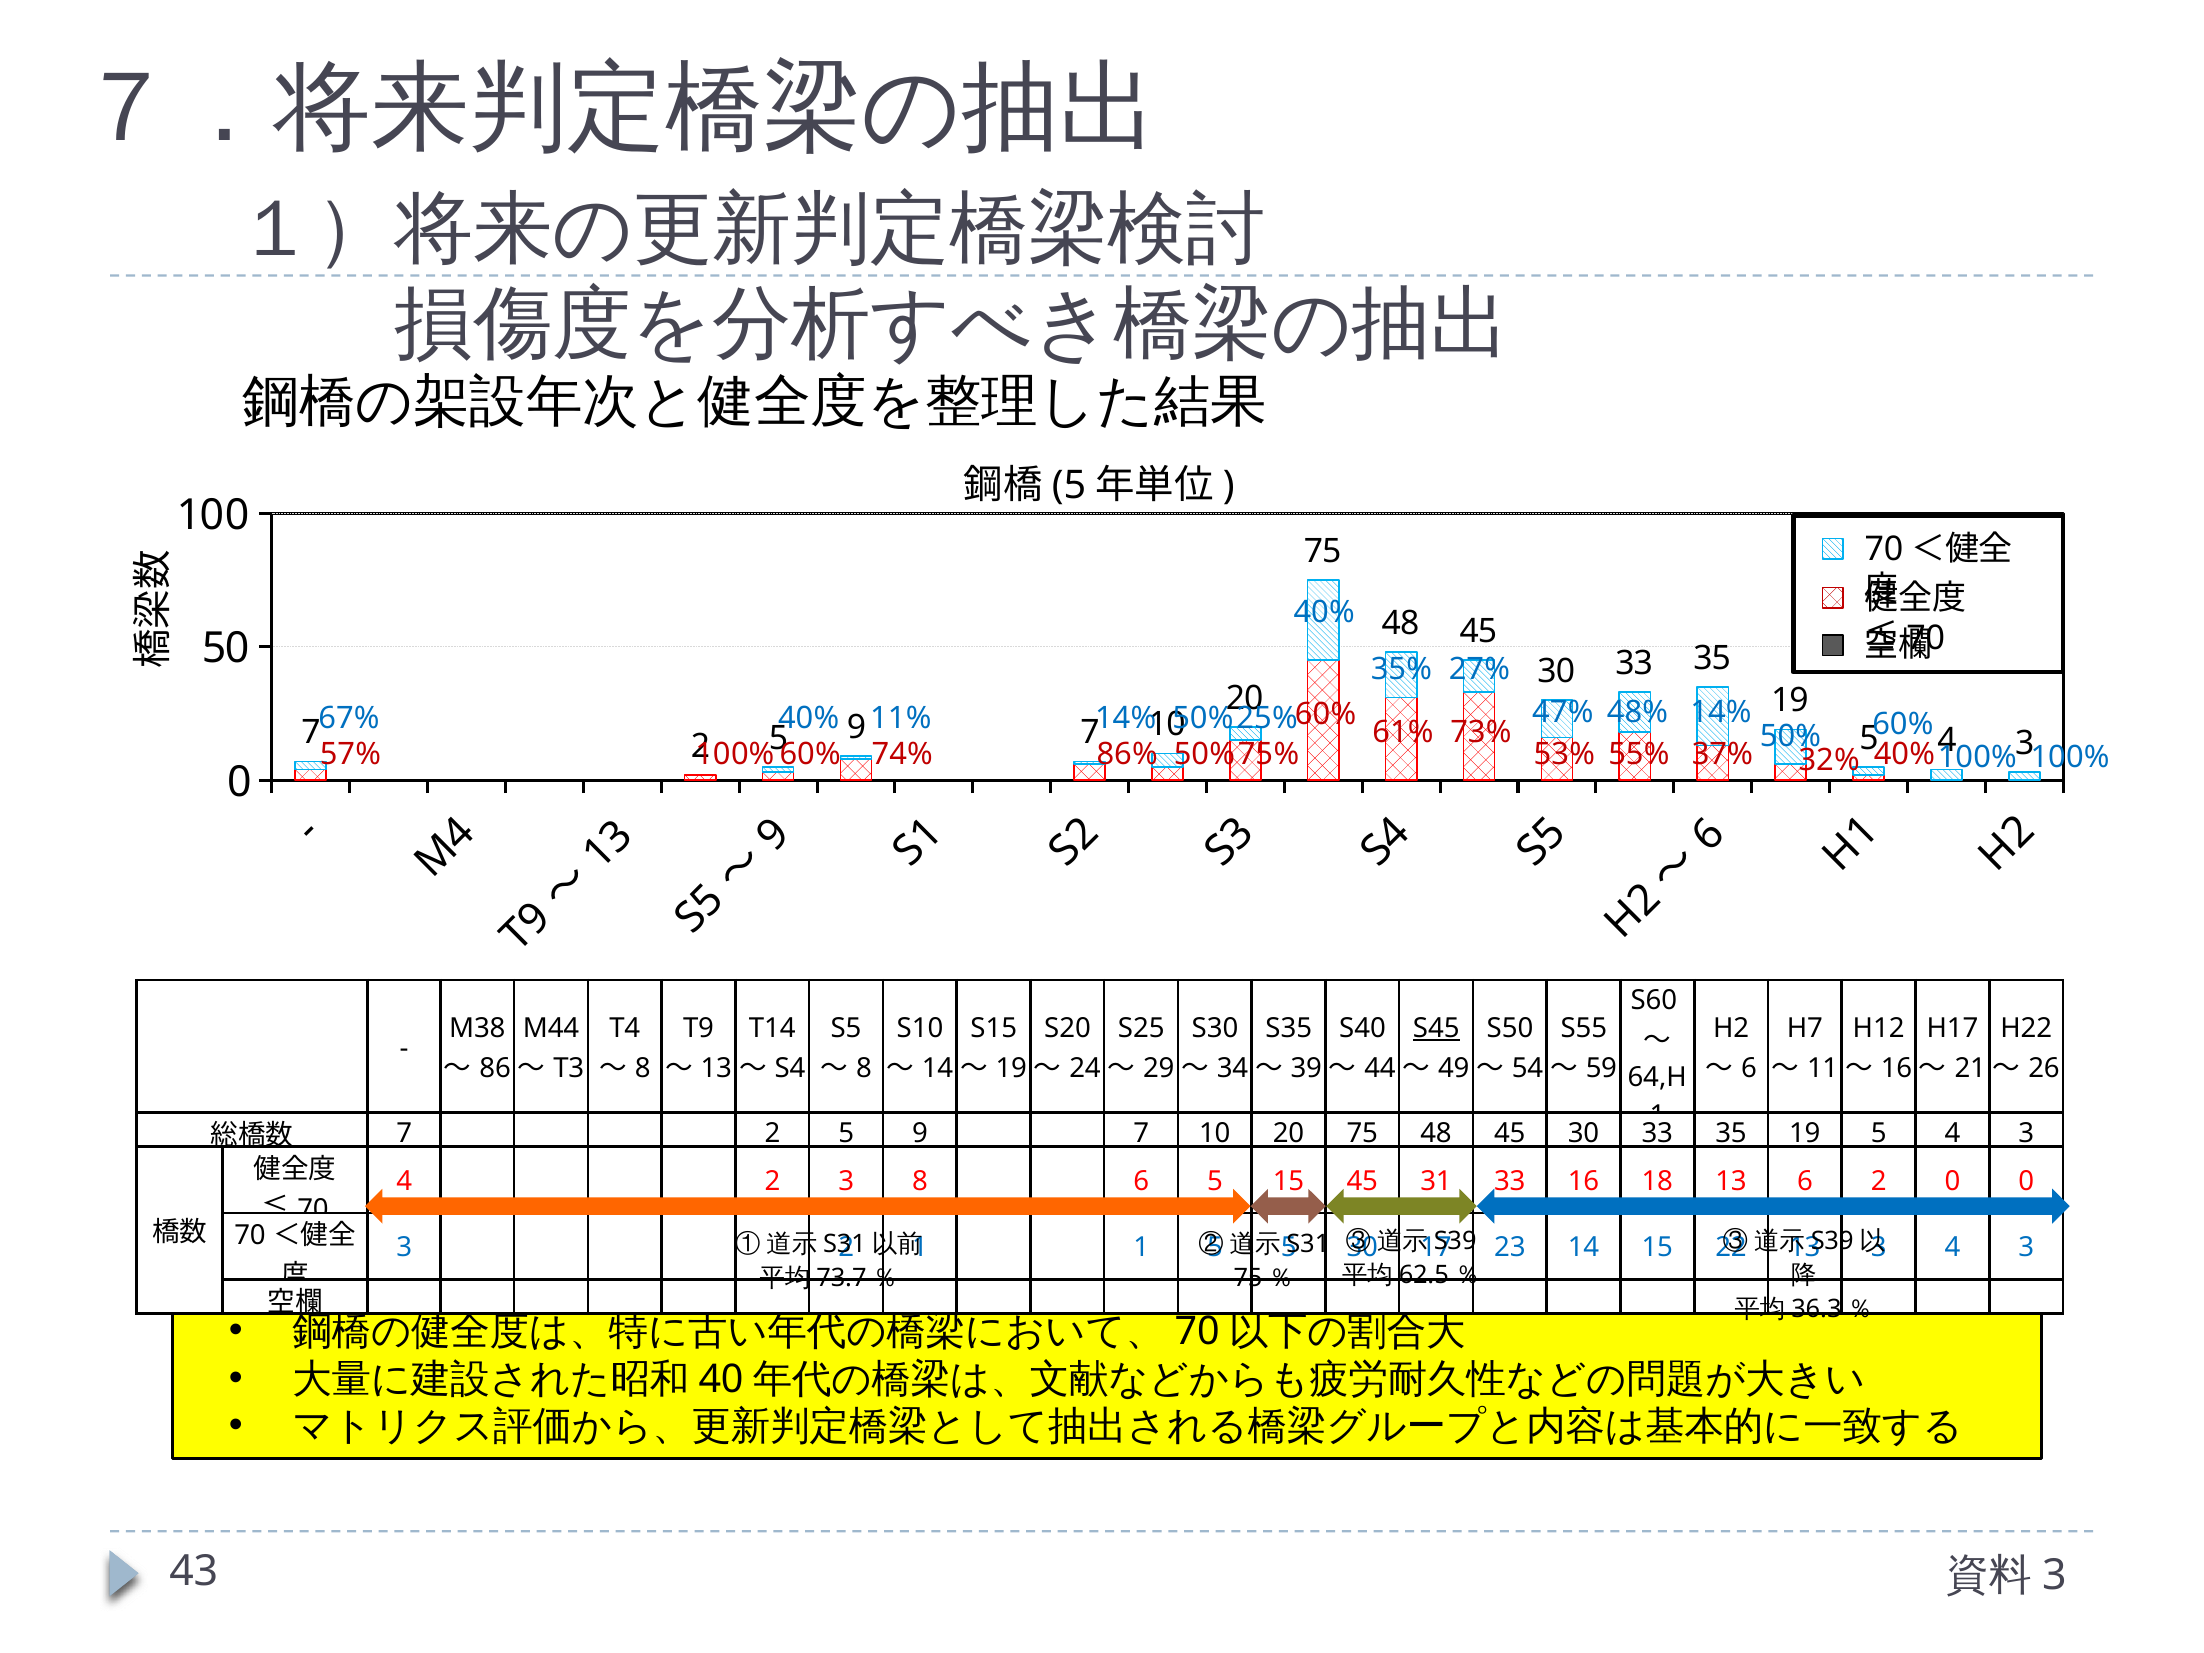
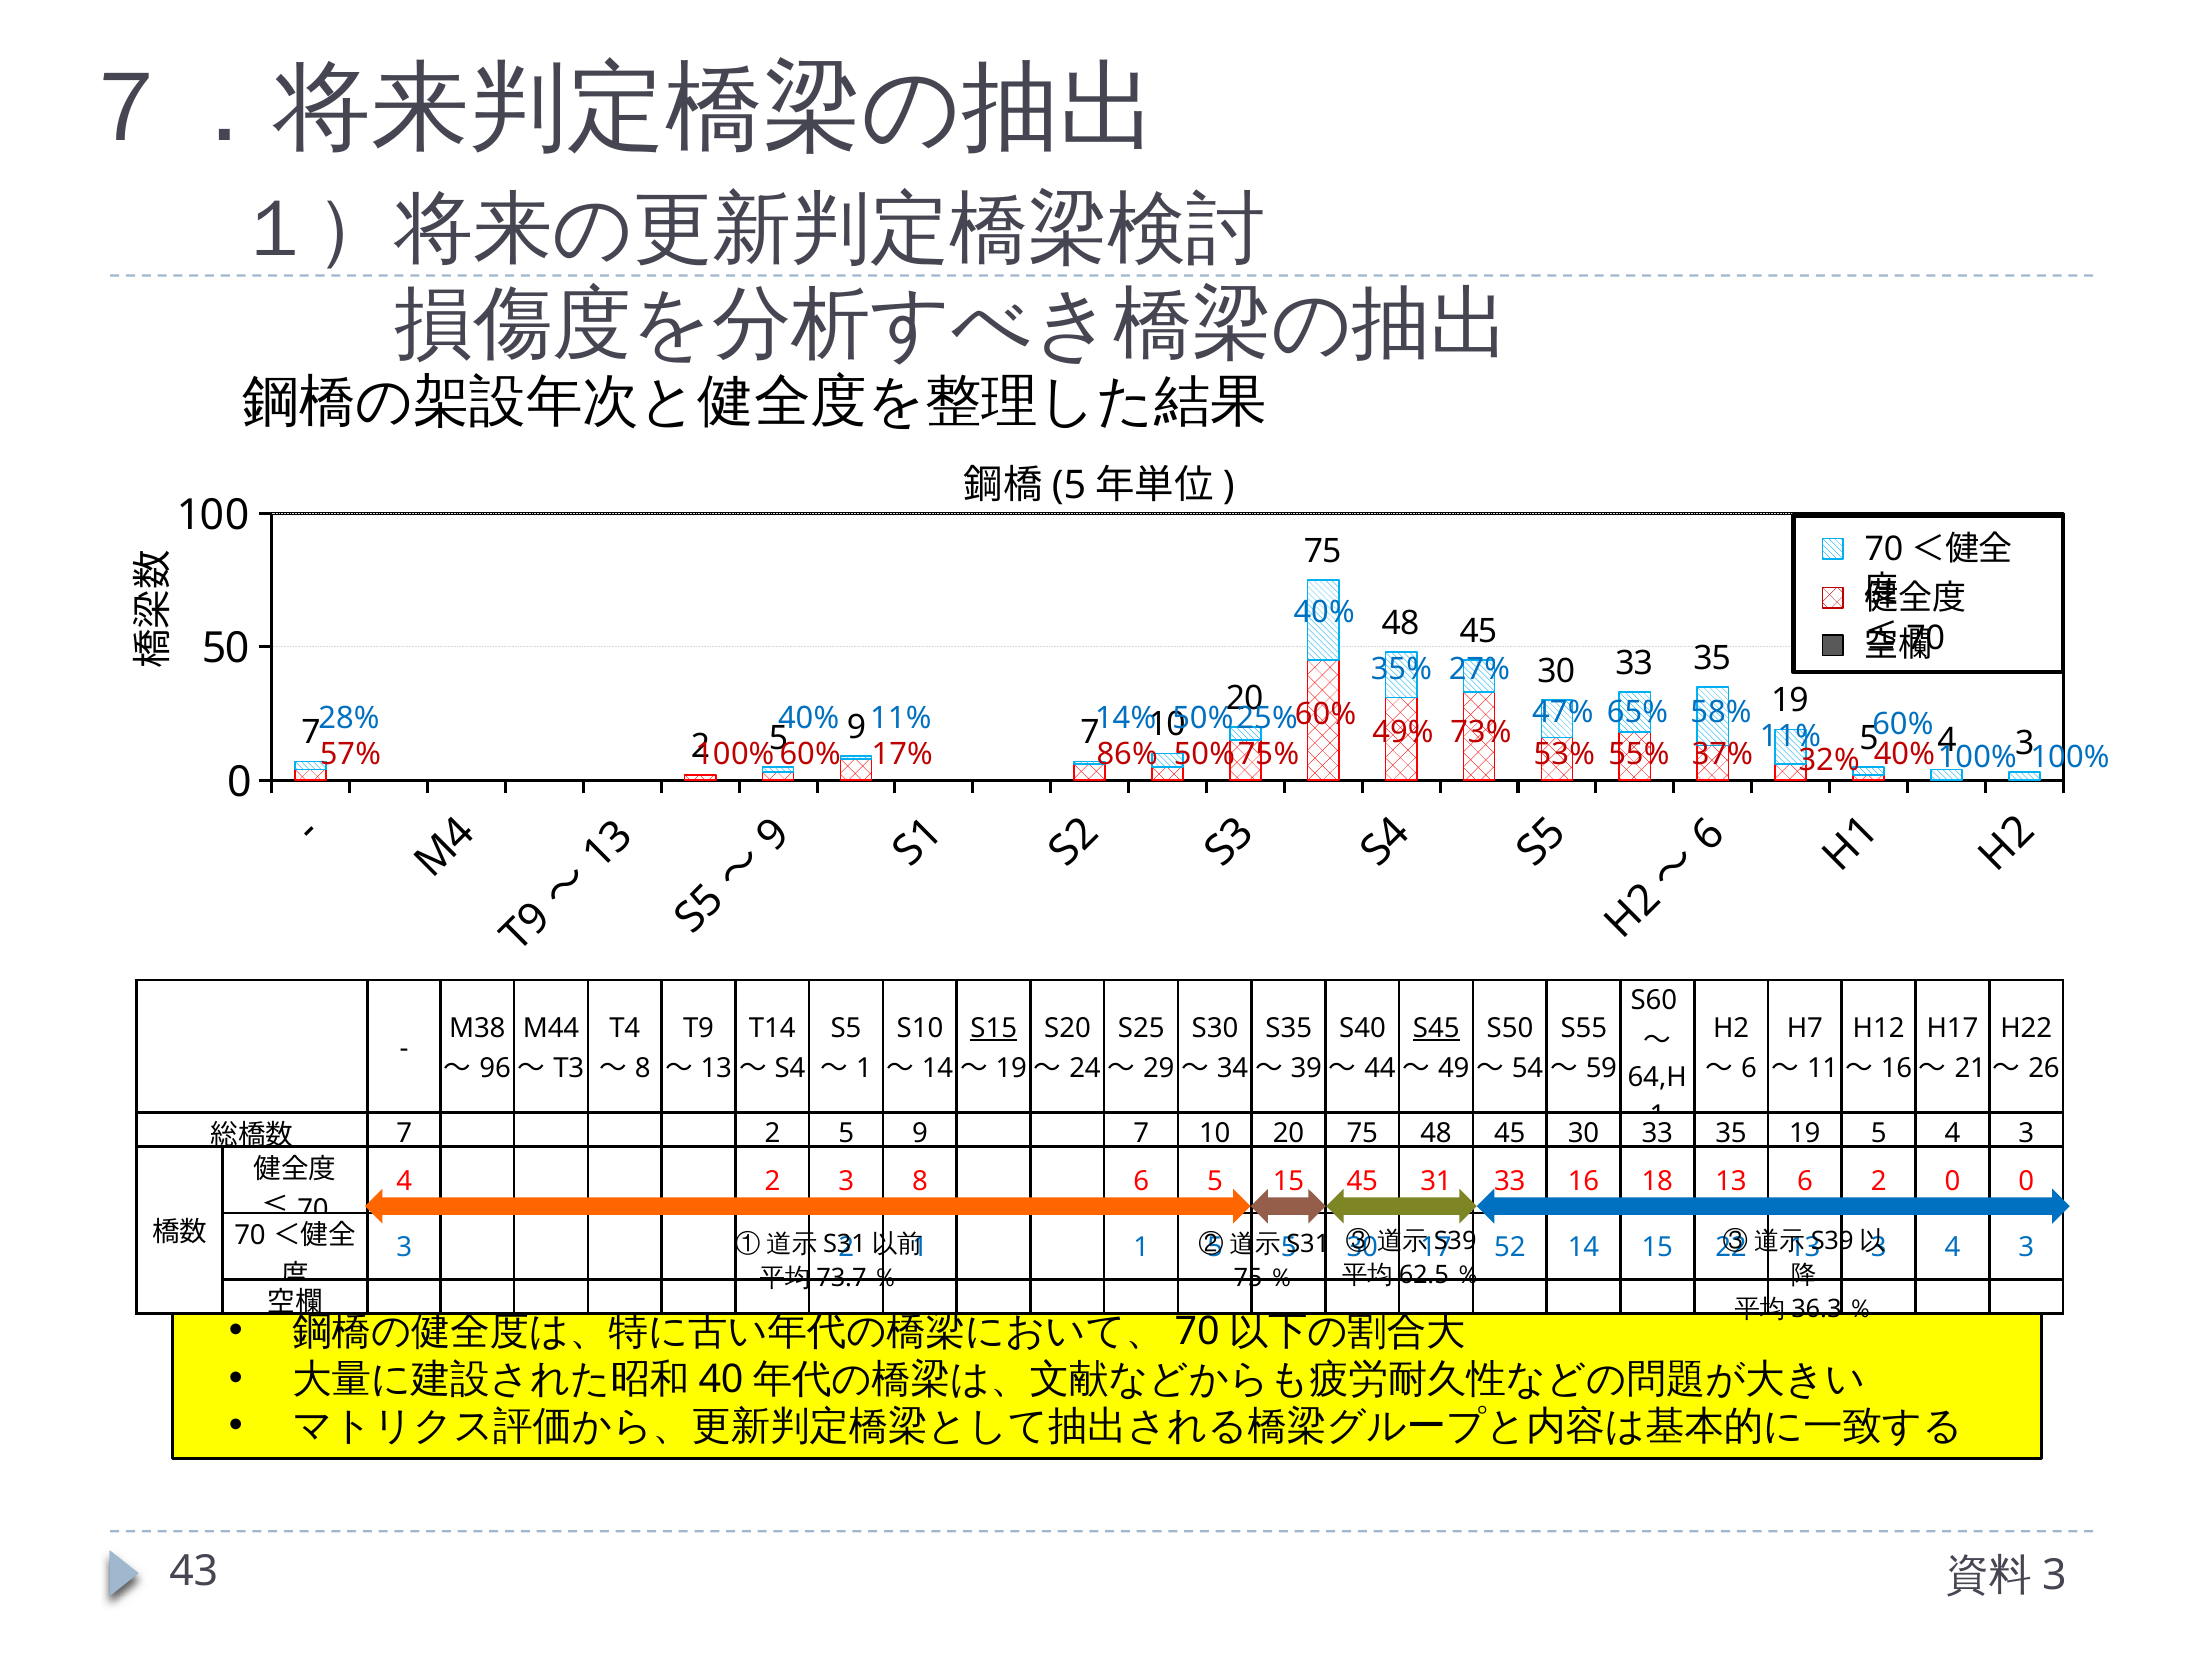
48%: 48% -> 65% (1638, 712)
14%: 14% -> 58% (1721, 712)
67%: 67% -> 28% (349, 719)
61%: 61% -> 49% (1403, 732)
50%: 50% -> 11% (1790, 736)
74%: 74% -> 17% (902, 755)
S15 underline: none -> present (994, 1028)
86: 86 -> 96 (495, 1068)
8: 8 -> 1 (864, 1068)
23: 23 -> 52 (1510, 1248)
